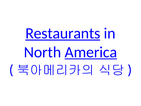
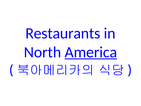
Restaurants underline: present -> none (63, 33)
